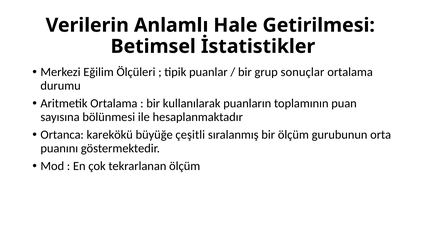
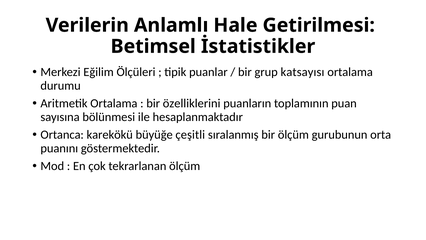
sonuçlar: sonuçlar -> katsayısı (303, 72)
kullanılarak: kullanılarak -> özelliklerini (192, 103)
